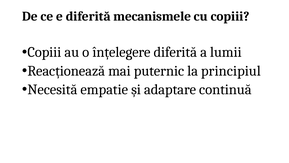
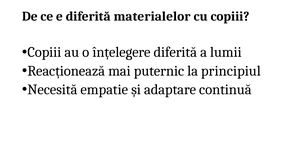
mecanismele: mecanismele -> materialelor (152, 16)
